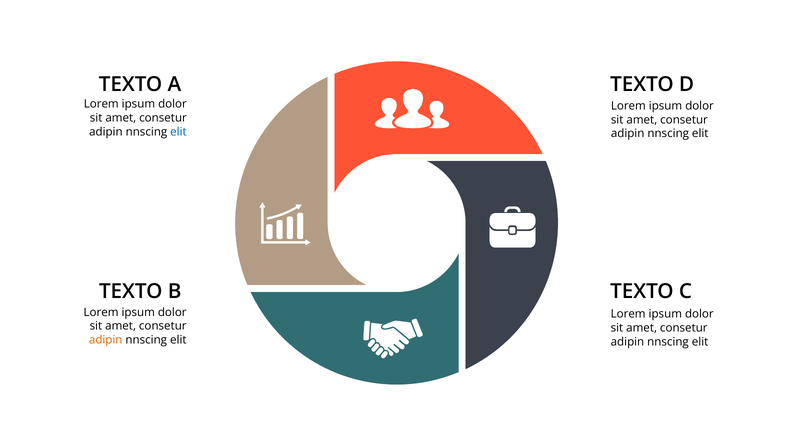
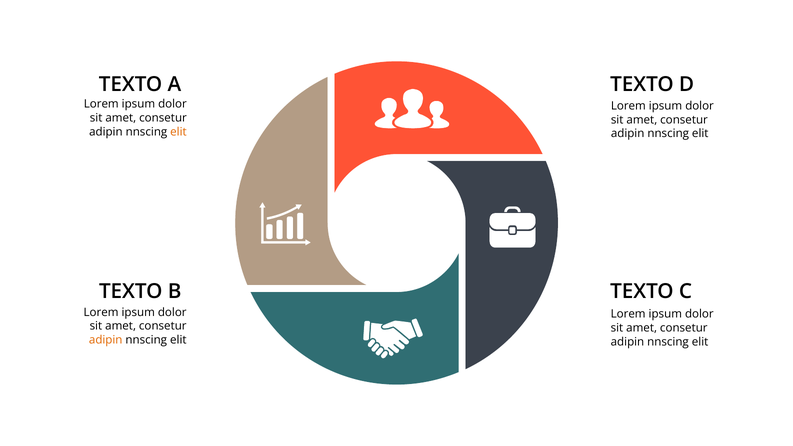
elit colour: blue -> orange (178, 132)
